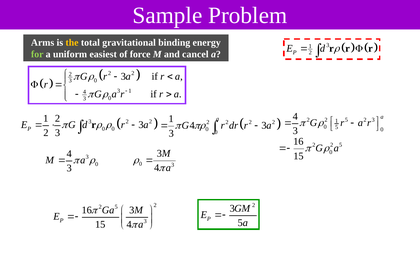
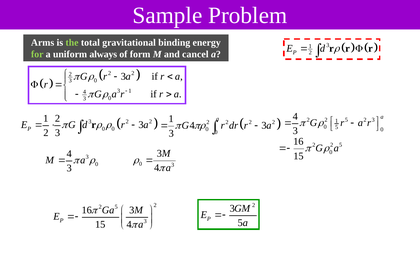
the colour: yellow -> light green (72, 43)
easiest: easiest -> always (103, 54)
force: force -> form (140, 54)
